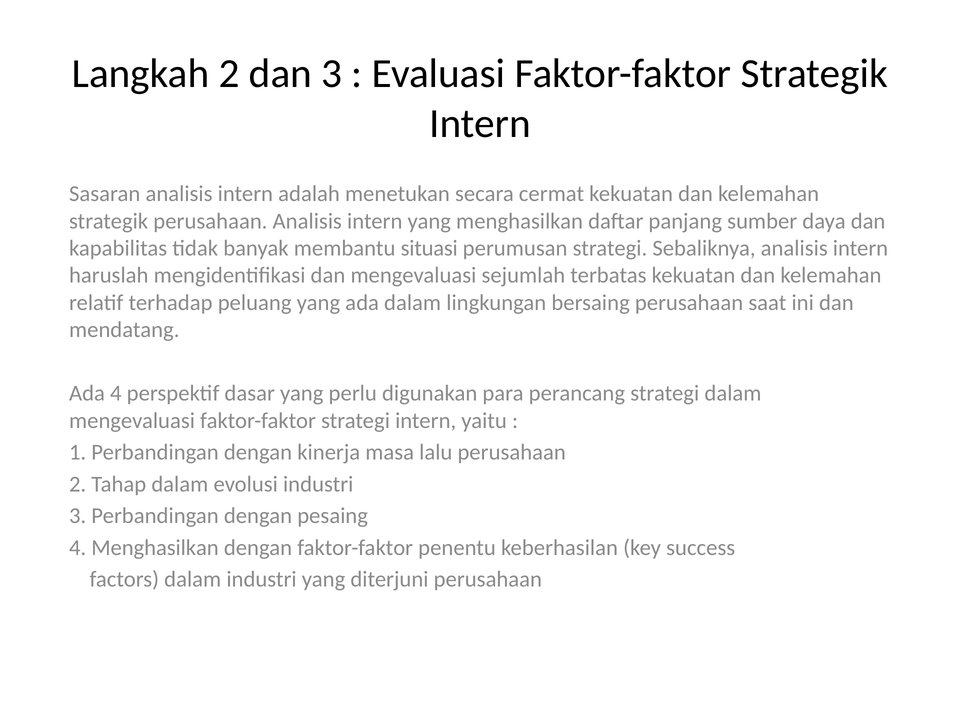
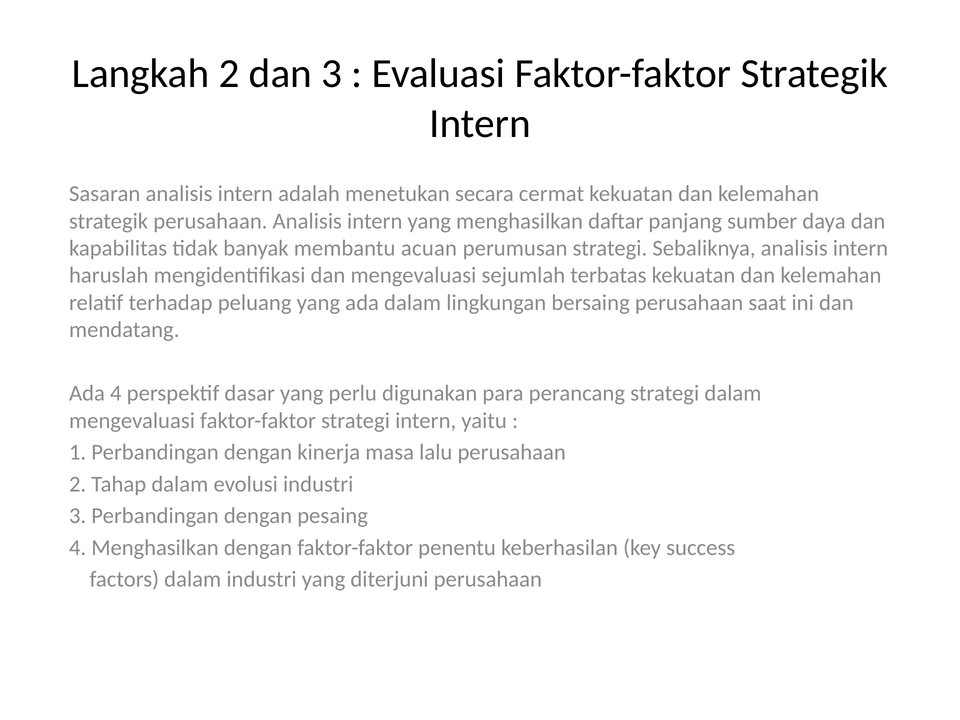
situasi: situasi -> acuan (429, 248)
